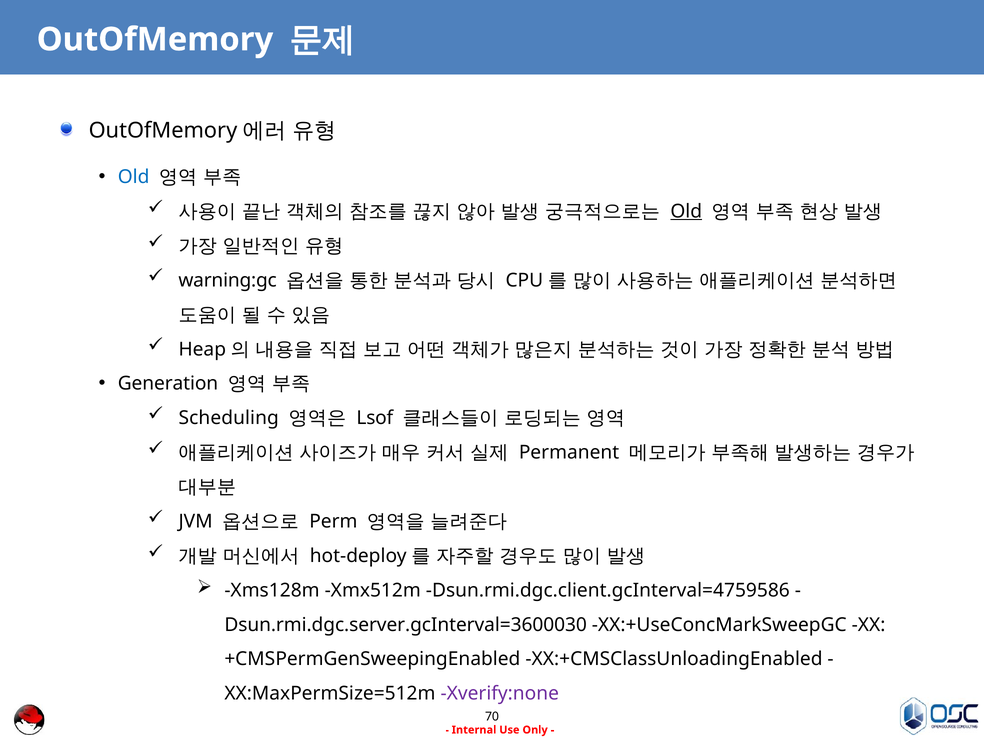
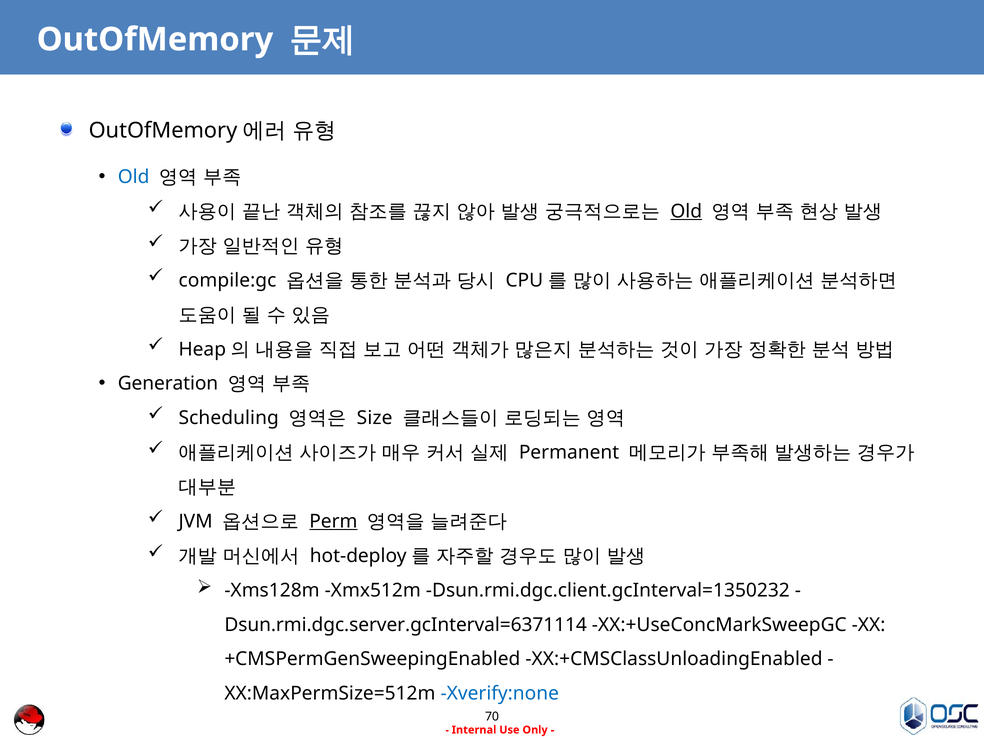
warning:gc: warning:gc -> compile:gc (227, 280)
Lsof: Lsof -> Size (375, 418)
Perm underline: none -> present (333, 521)
Dsun.rmi.dgc.client.gcInterval=4759586: Dsun.rmi.dgc.client.gcInterval=4759586 -> Dsun.rmi.dgc.client.gcInterval=1350232 (608, 590)
Dsun.rmi.dgc.server.gcInterval=3600030: Dsun.rmi.dgc.server.gcInterval=3600030 -> Dsun.rmi.dgc.server.gcInterval=6371114 (406, 625)
Xverify:none colour: purple -> blue (500, 694)
